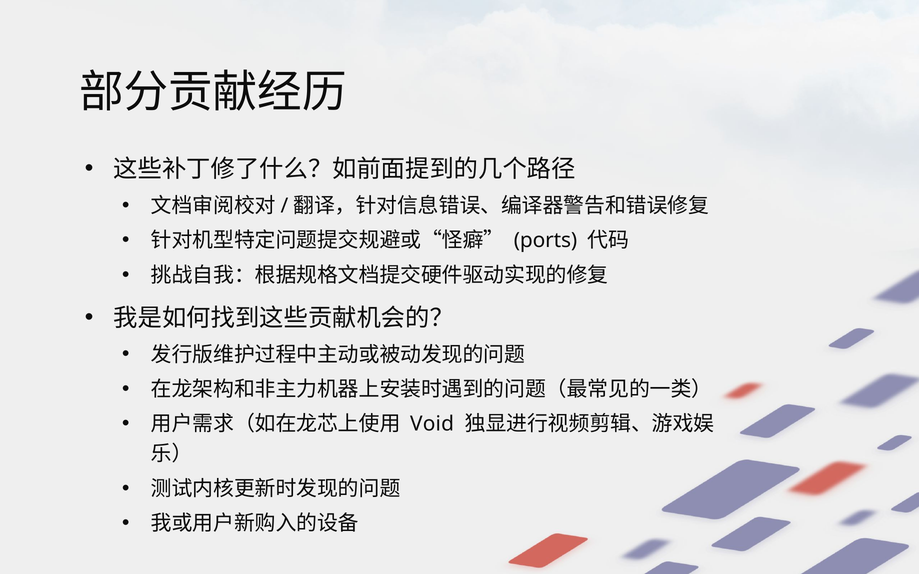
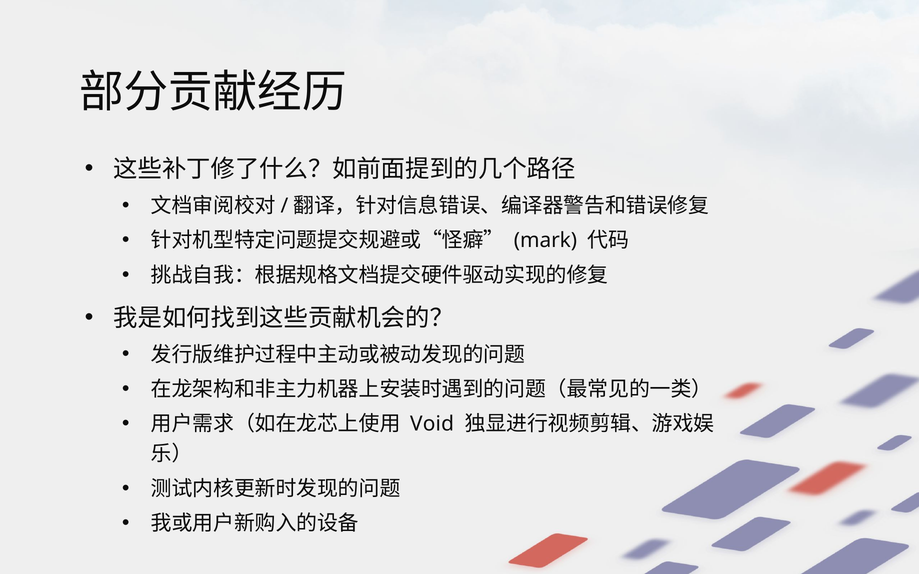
ports: ports -> mark (545, 241)
